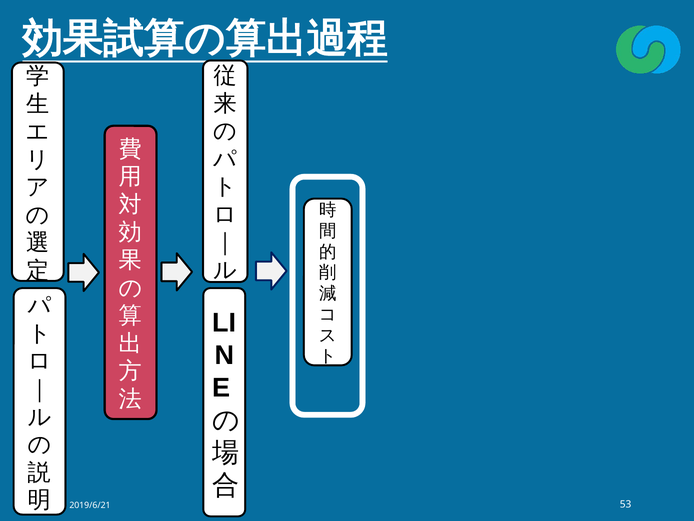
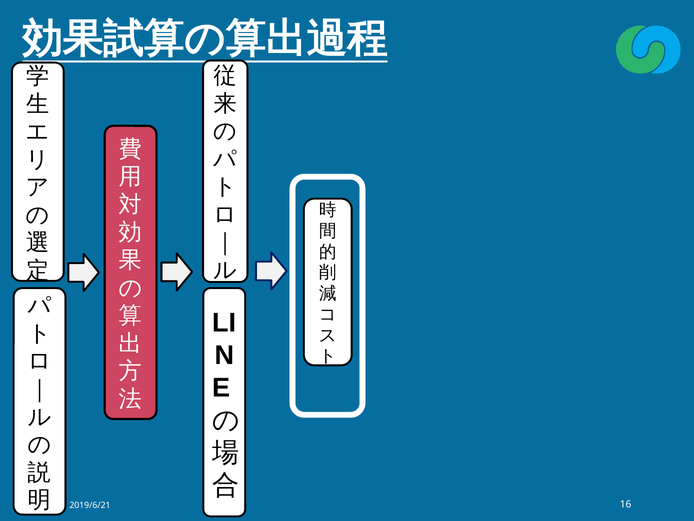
53: 53 -> 16 (626, 504)
